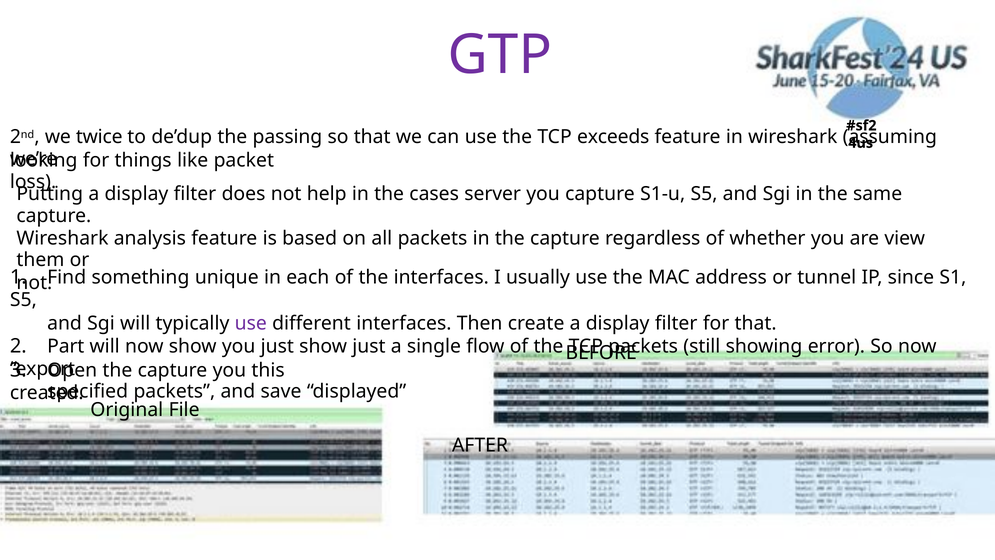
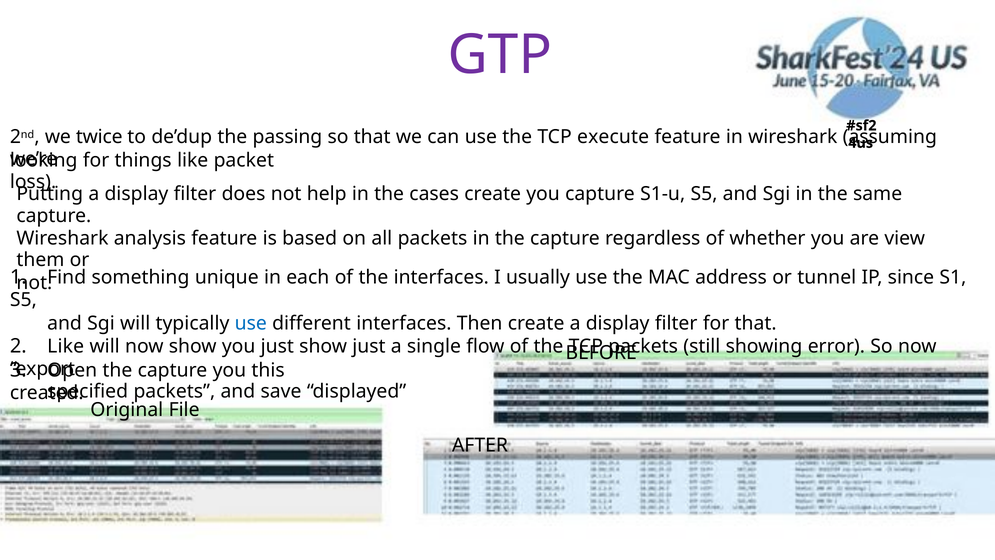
exceeds: exceeds -> execute (613, 137)
cases server: server -> create (493, 194)
use colour: purple -> blue (251, 323)
2 Part: Part -> Like (66, 346)
